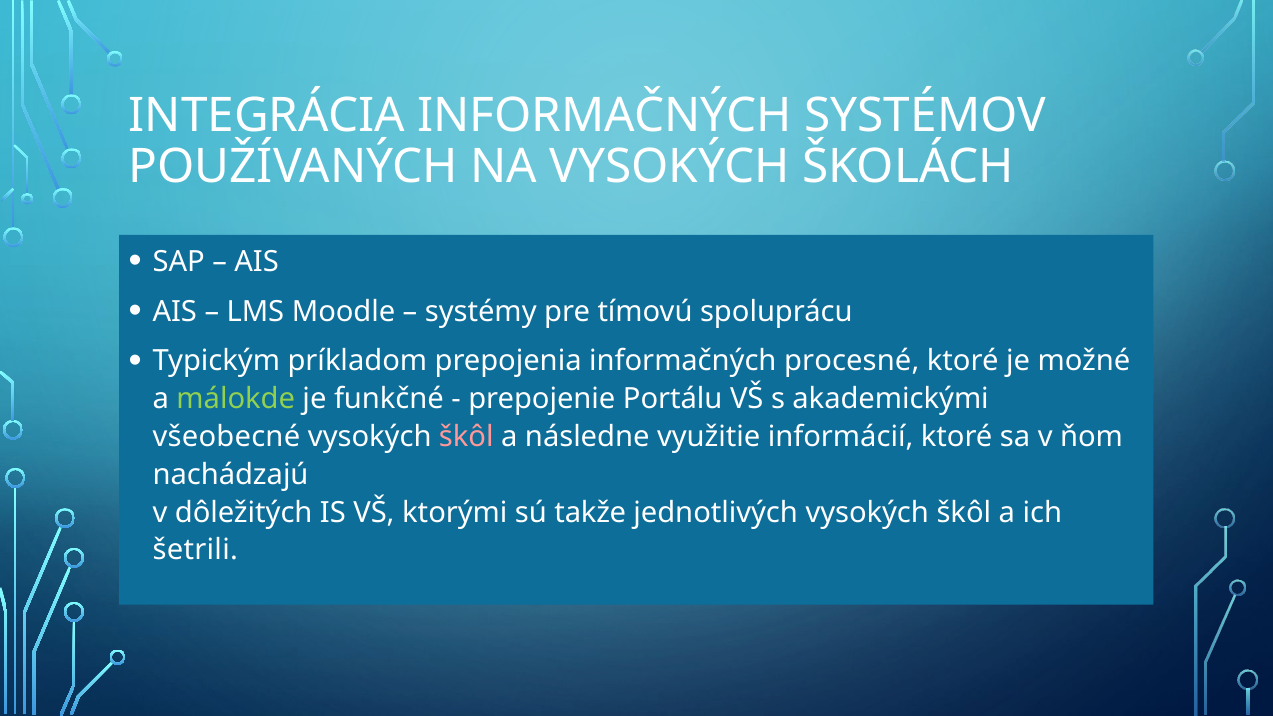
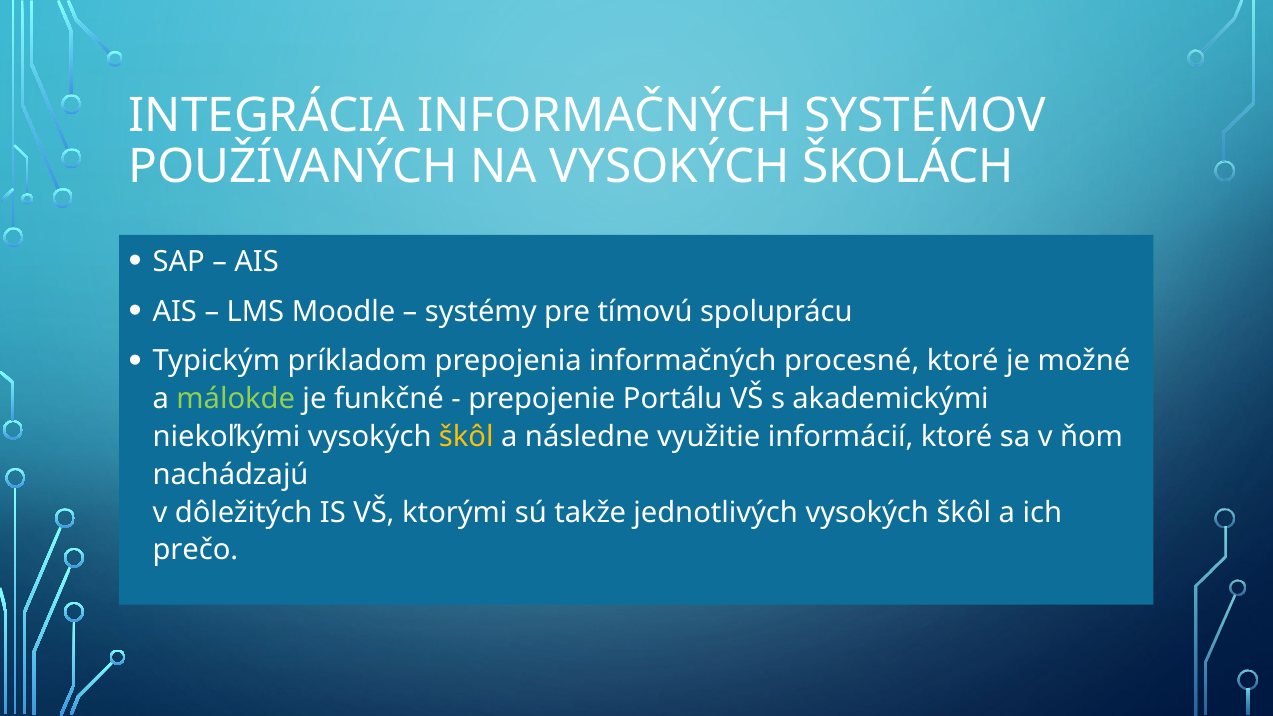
všeobecné: všeobecné -> niekoľkými (227, 437)
škôl colour: pink -> yellow (466, 437)
šetrili: šetrili -> prečo (195, 550)
